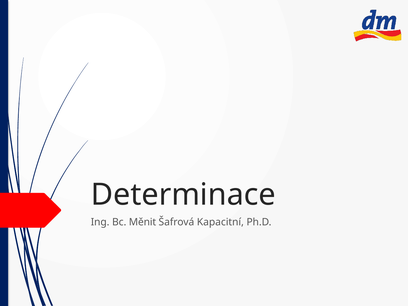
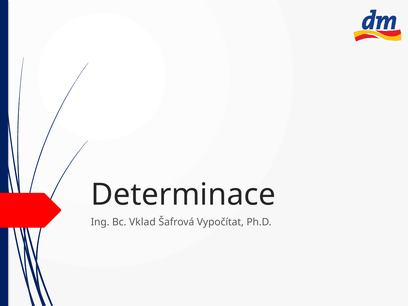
Měnit: Měnit -> Vklad (142, 222)
Kapacitní: Kapacitní -> Vypočítat (220, 222)
